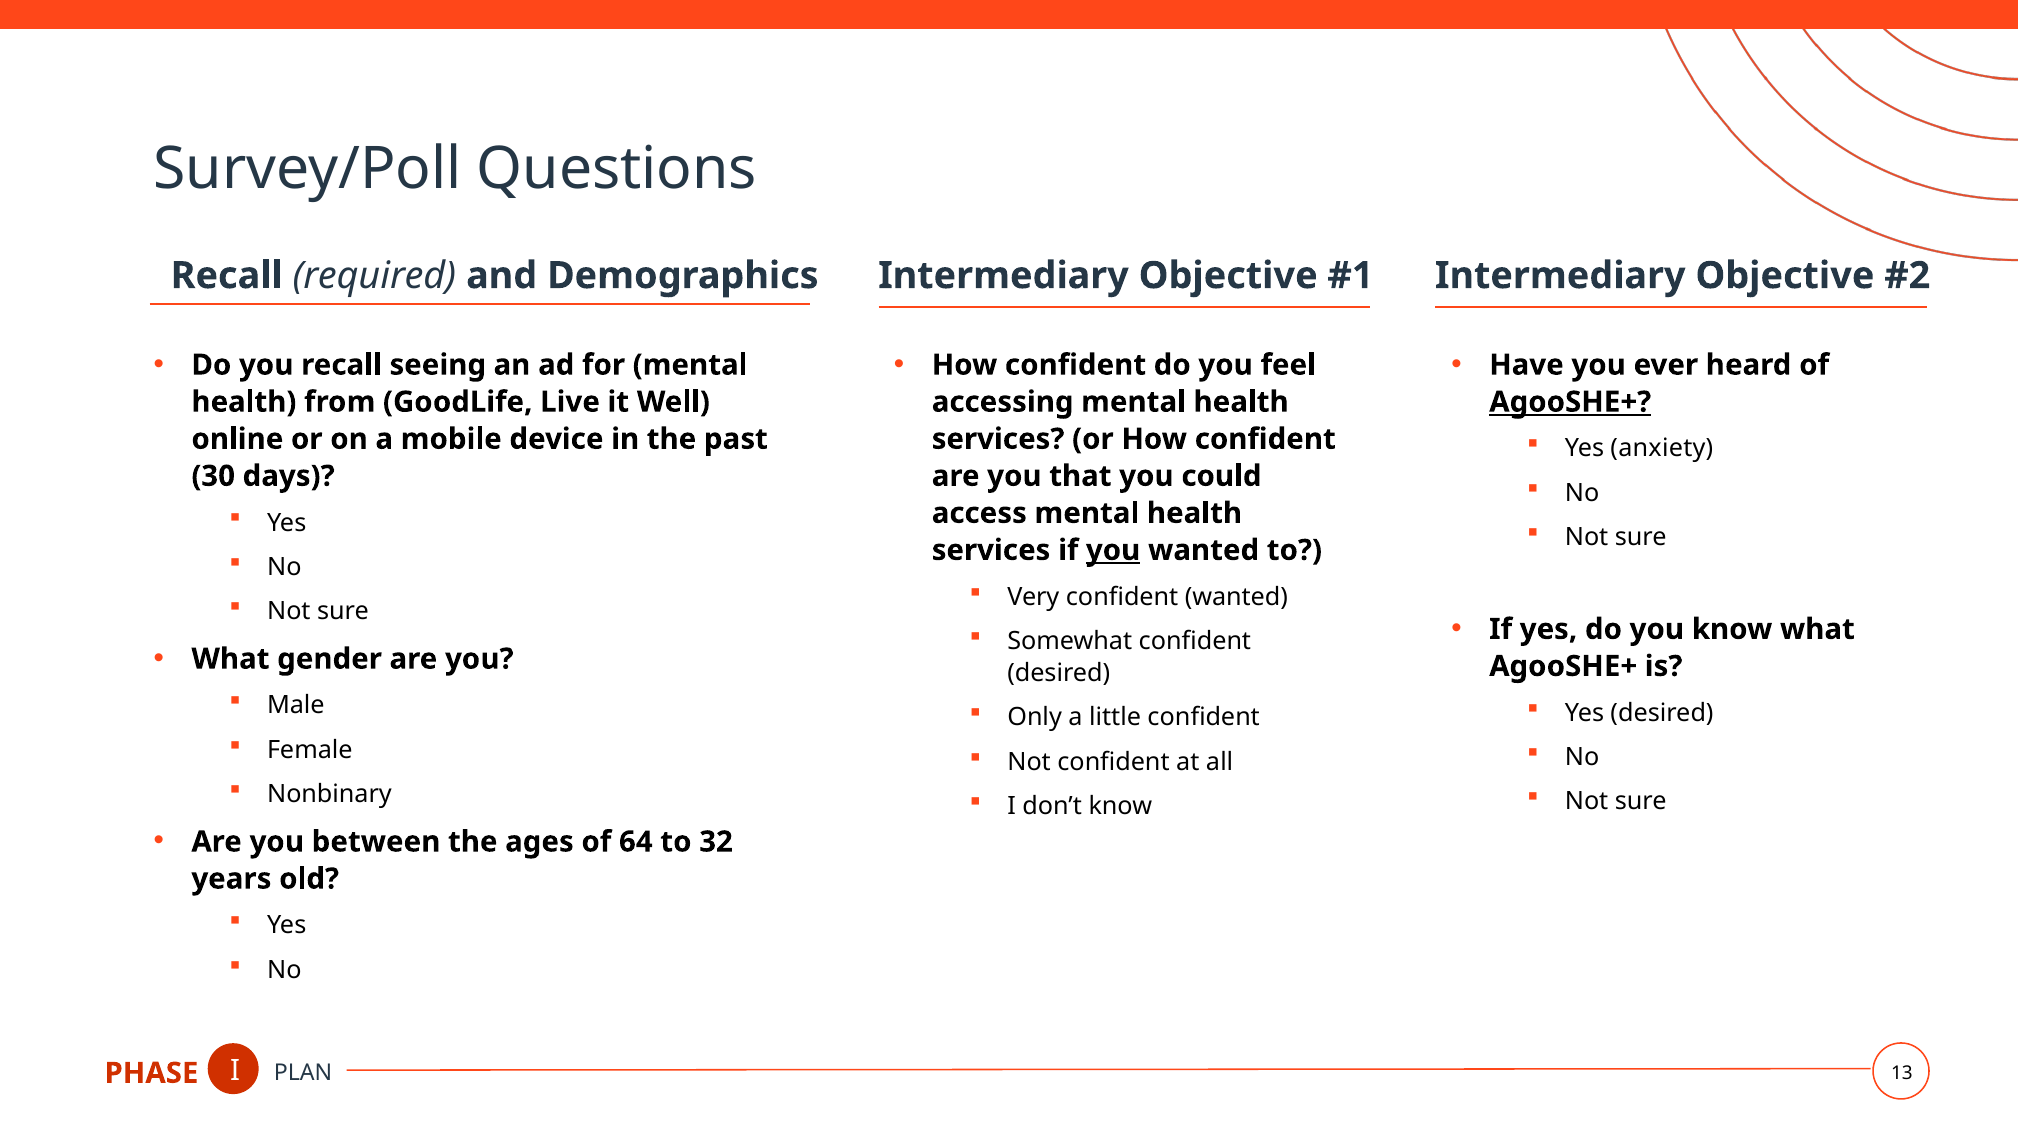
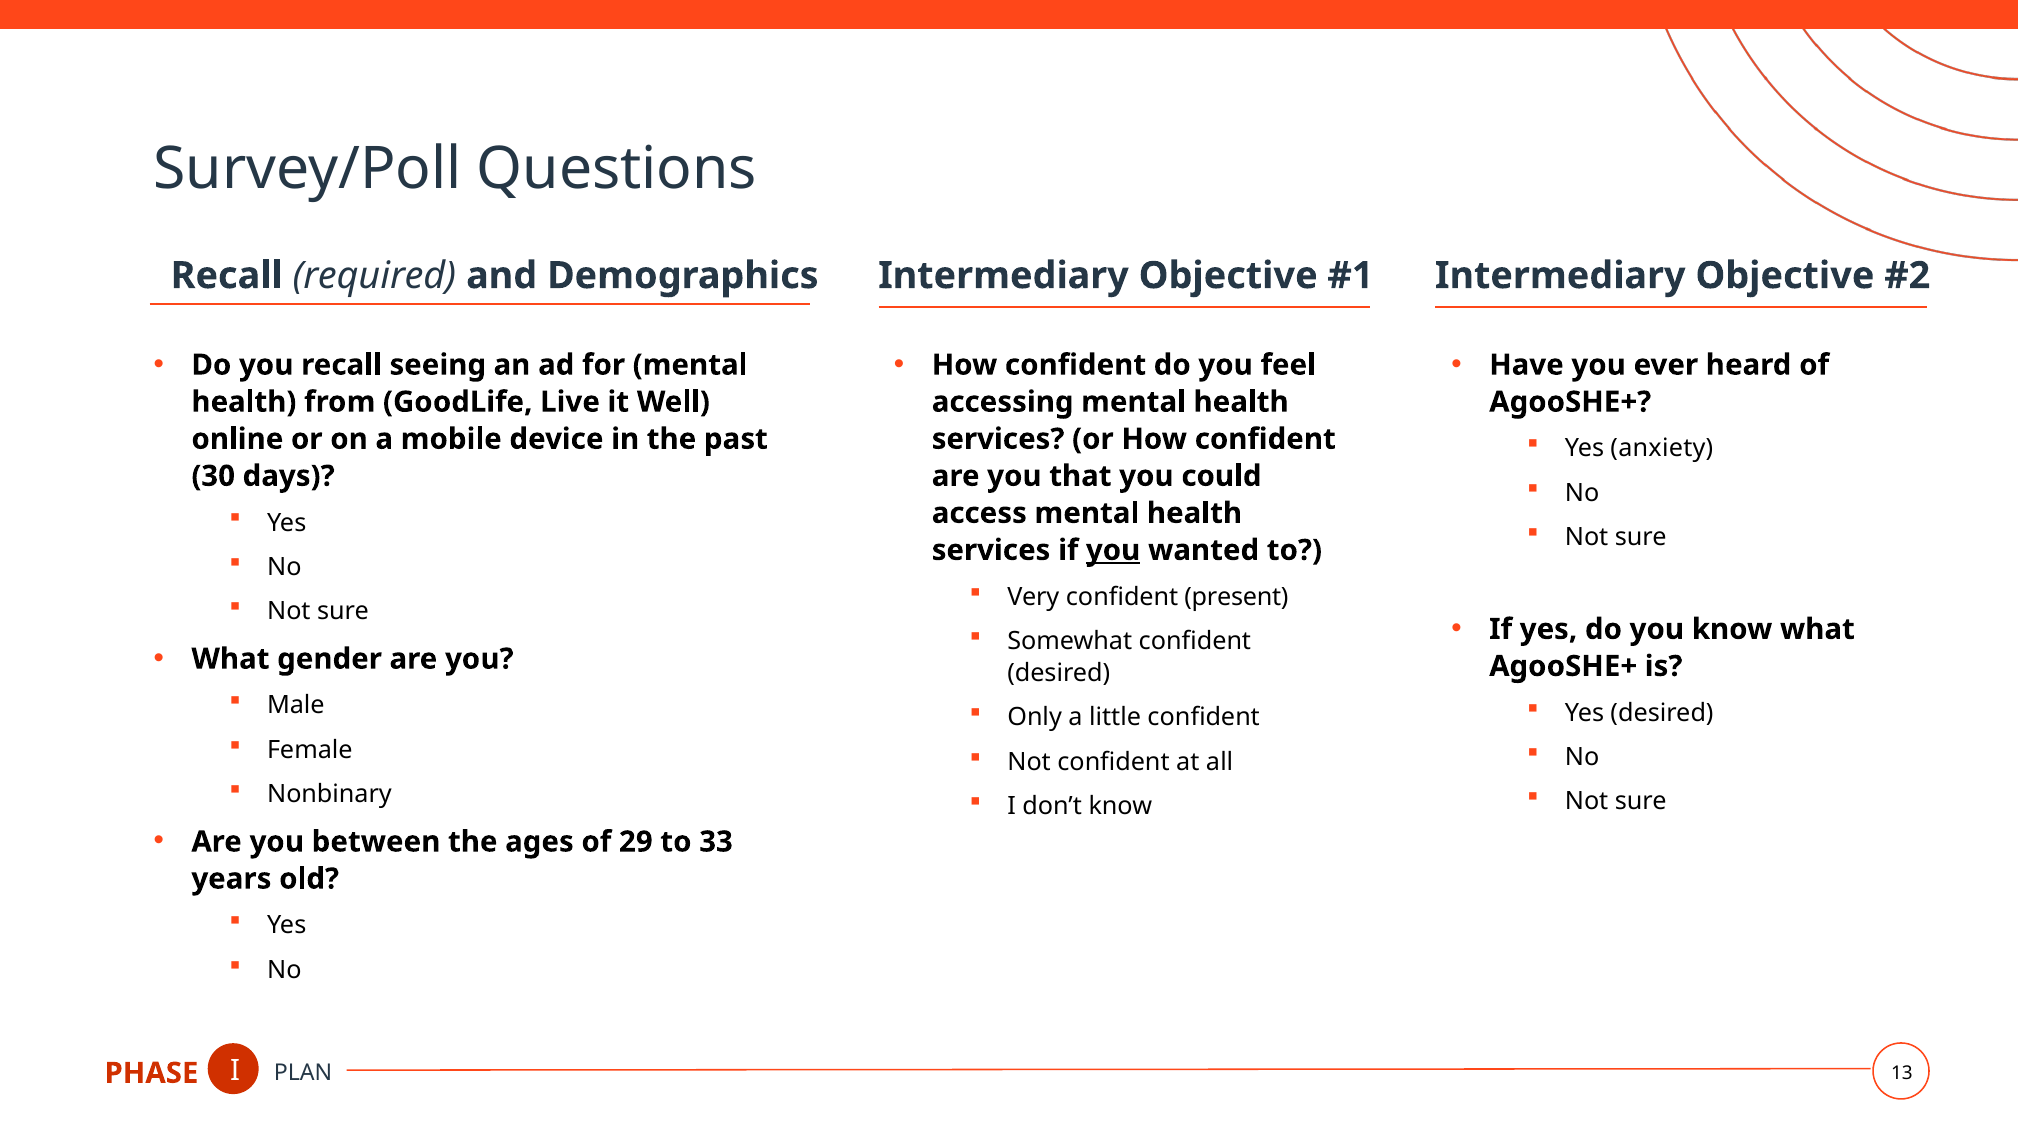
AgooSHE+ underline: present -> none (1570, 402)
confident wanted: wanted -> present (1236, 597)
64: 64 -> 29 (636, 842)
32: 32 -> 33 (716, 842)
